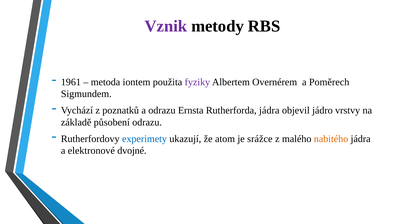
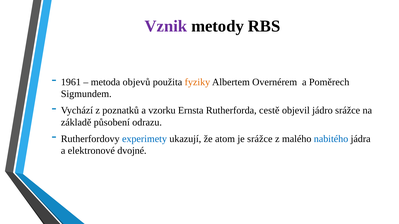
iontem: iontem -> objevů (136, 82)
fyziky colour: purple -> orange (197, 82)
a odrazu: odrazu -> vzorku (162, 111)
Rutherforda jádra: jádra -> cestě (269, 111)
jádro vrstvy: vrstvy -> srážce (348, 111)
nabitého colour: orange -> blue (331, 139)
